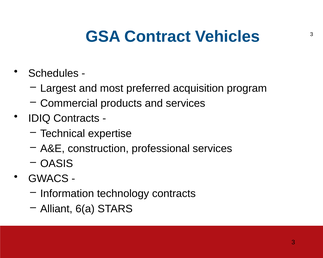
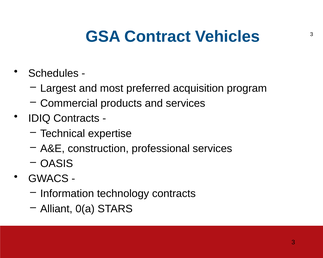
6(a: 6(a -> 0(a (85, 209)
